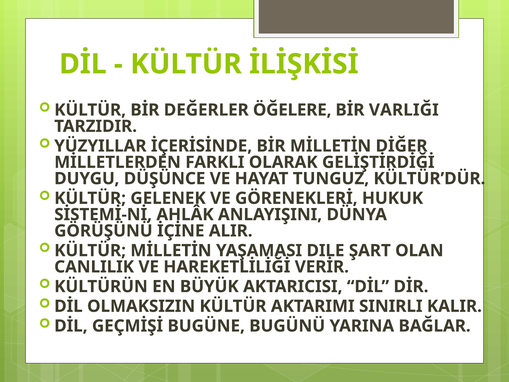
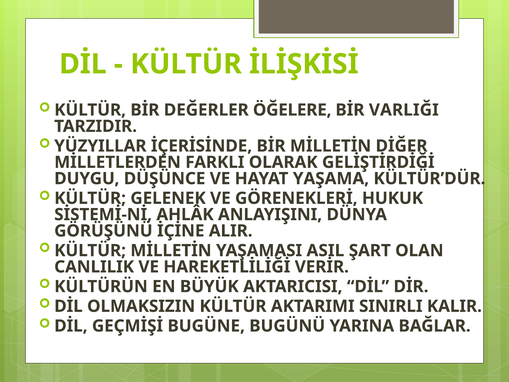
TUNGUZ: TUNGUZ -> YAŞAMA (331, 178)
DILE: DILE -> ASIL (325, 250)
